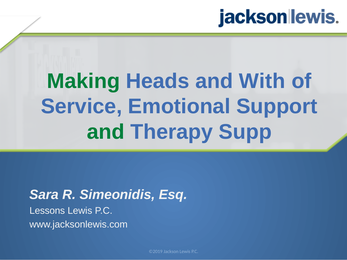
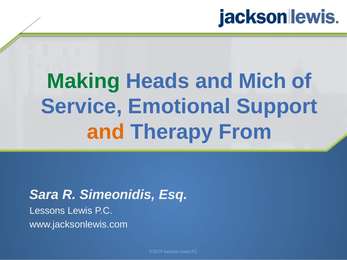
With: With -> Mich (262, 81)
and colour: green -> orange (106, 132)
Supp: Supp -> From (245, 132)
